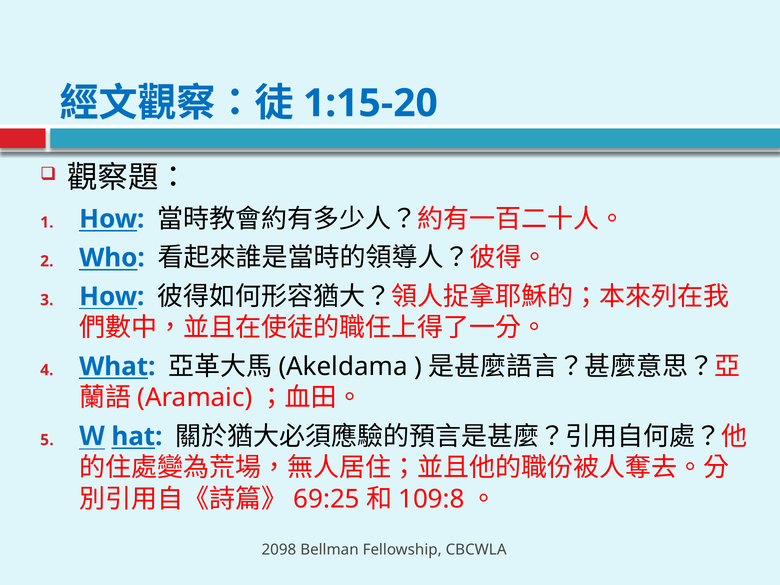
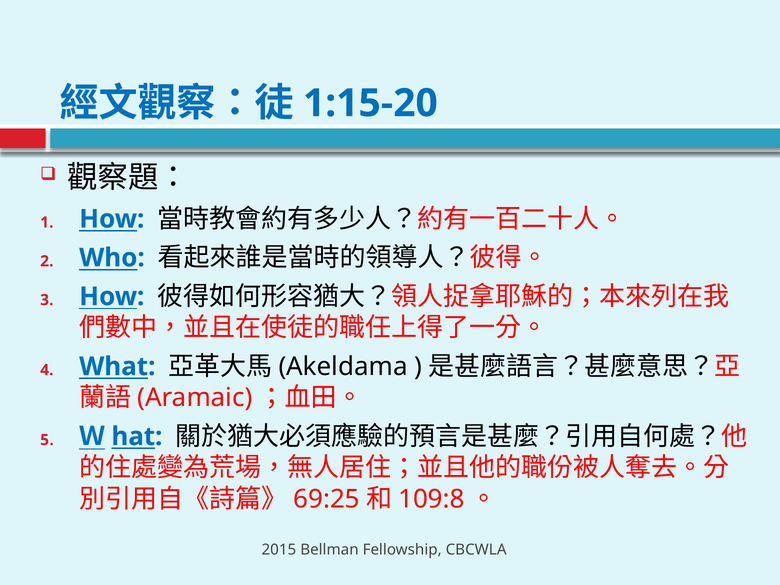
2098: 2098 -> 2015 (279, 550)
